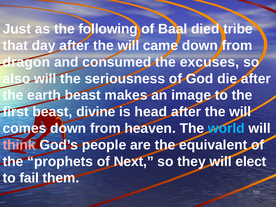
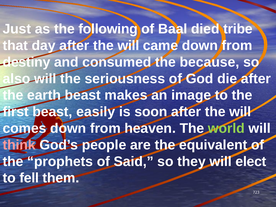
dragon: dragon -> destiny (27, 62)
excuses: excuses -> because (209, 62)
divine: divine -> easily (96, 112)
head: head -> soon (151, 112)
world colour: light blue -> light green (226, 128)
Next: Next -> Said (134, 161)
fail: fail -> fell (29, 178)
